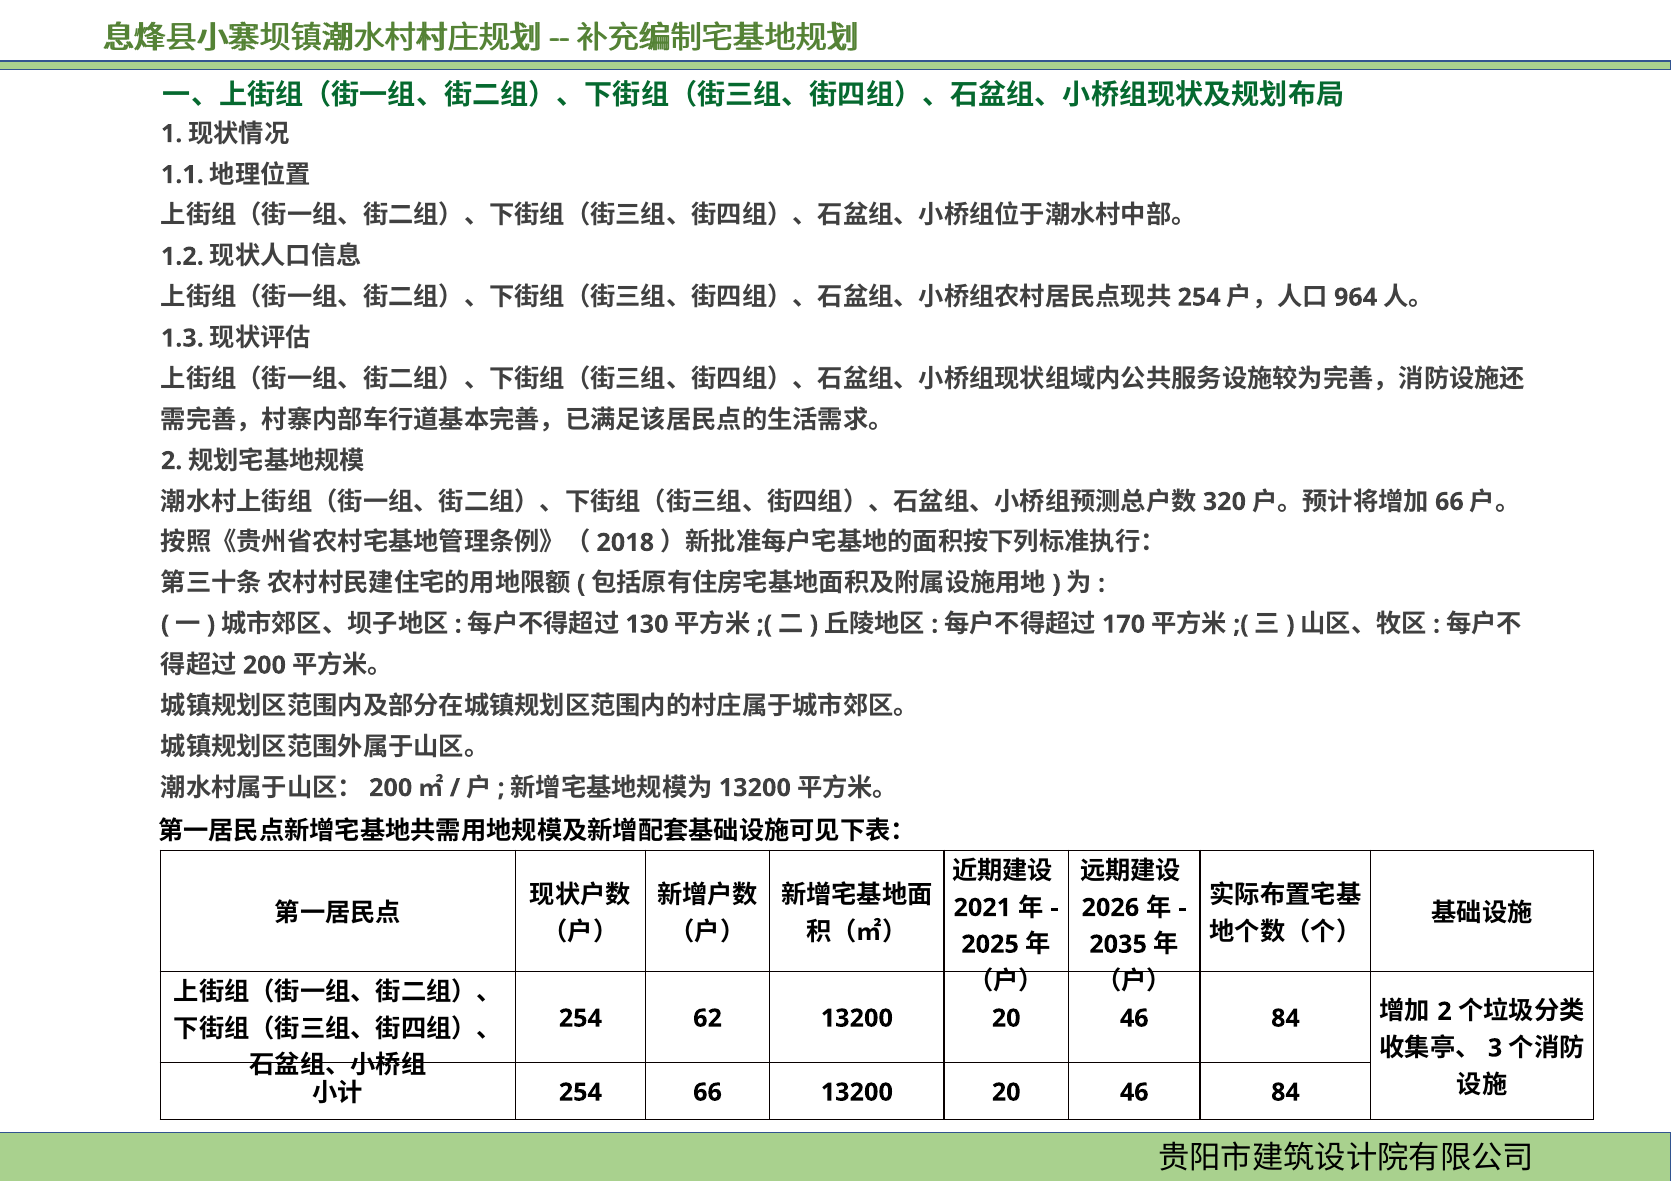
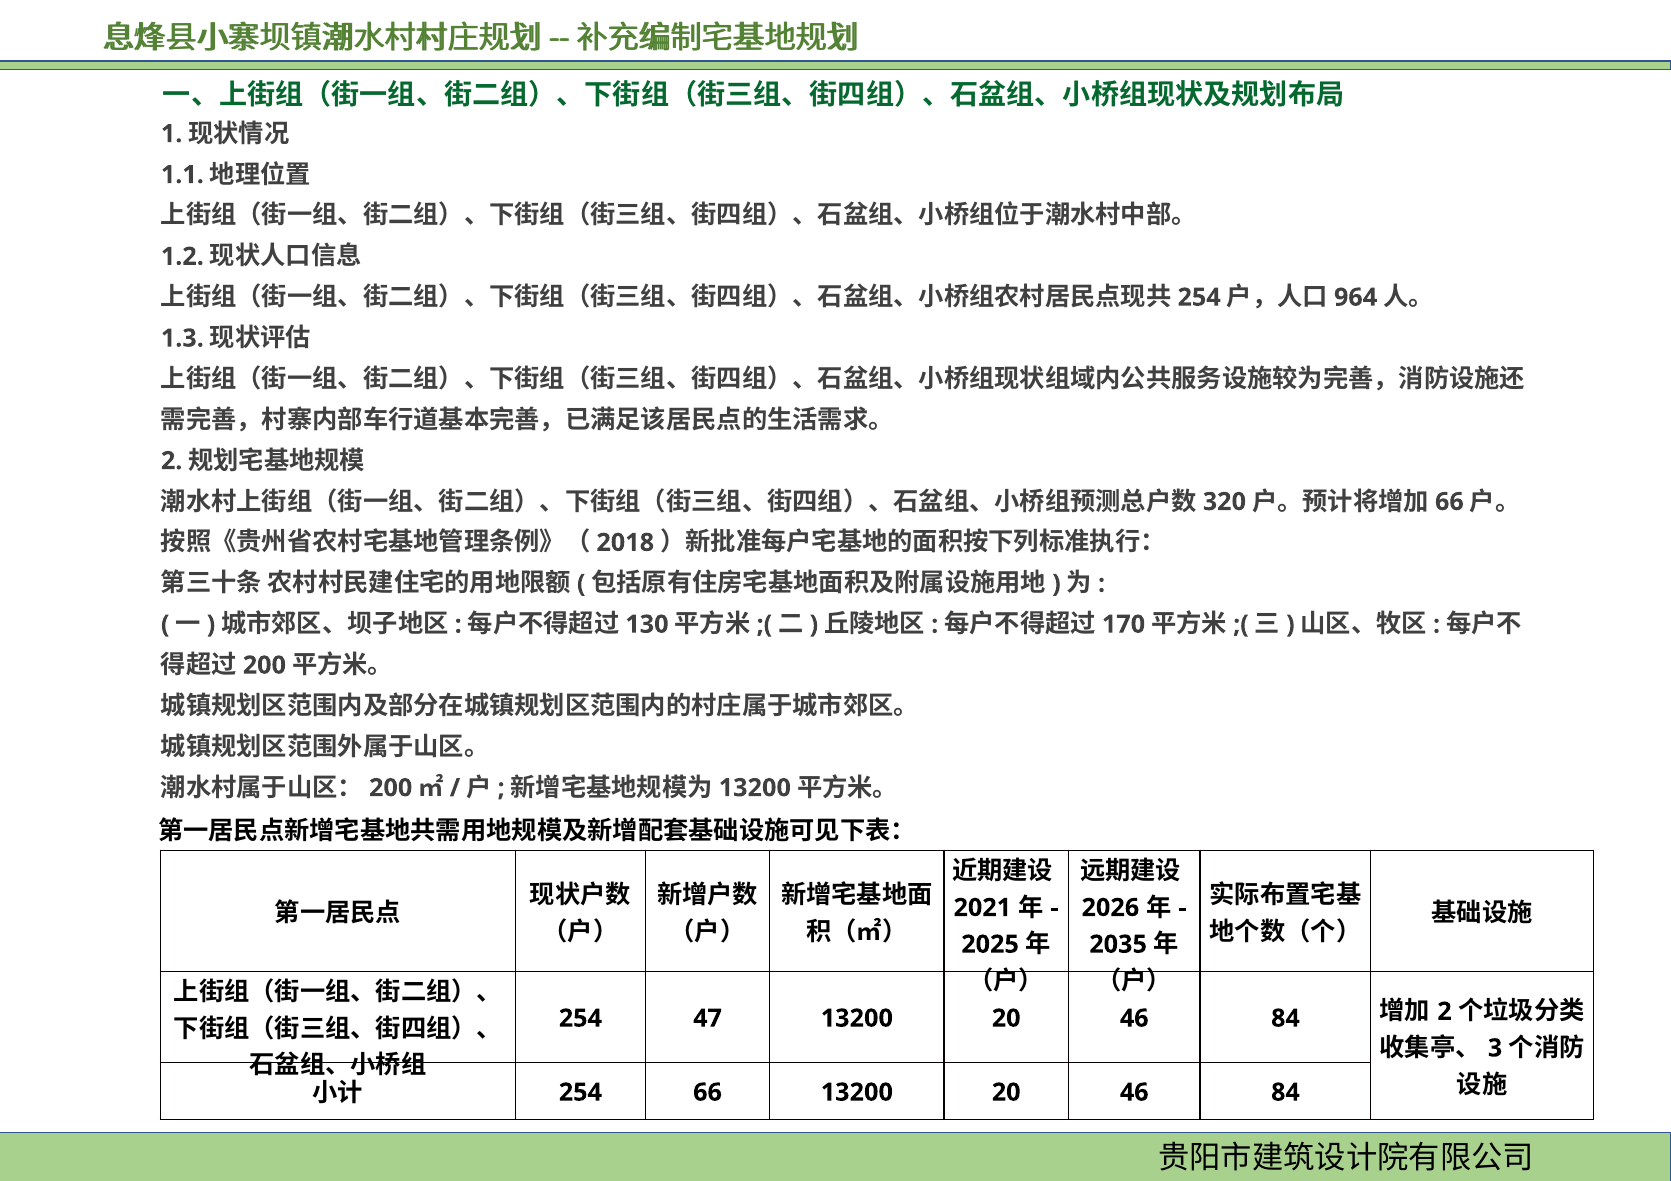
62: 62 -> 47 (708, 1019)
